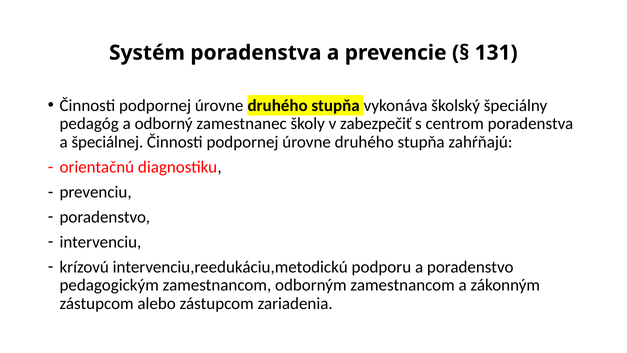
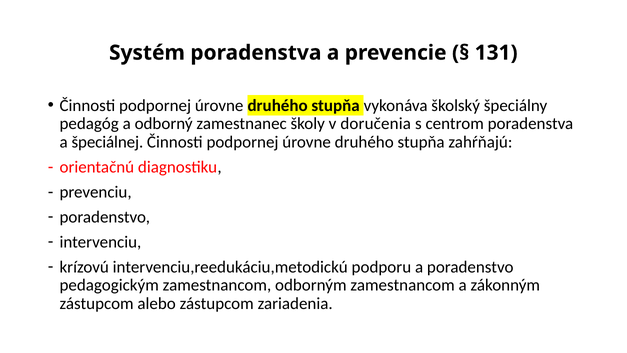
zabezpečiť: zabezpečiť -> doručenia (376, 124)
